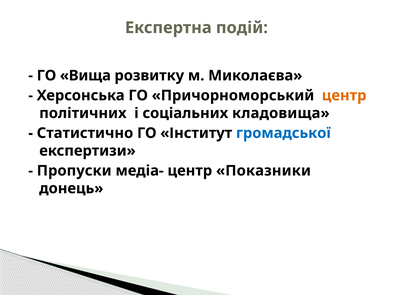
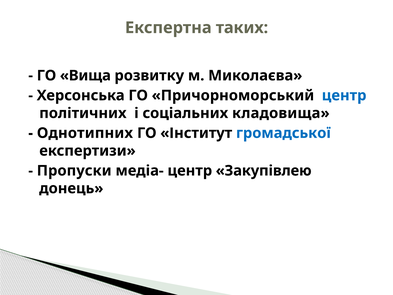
подій: подій -> таких (242, 28)
центр colour: orange -> blue (344, 95)
Статистично: Статистично -> Однотипних (85, 133)
Показники: Показники -> Закупівлею (264, 171)
